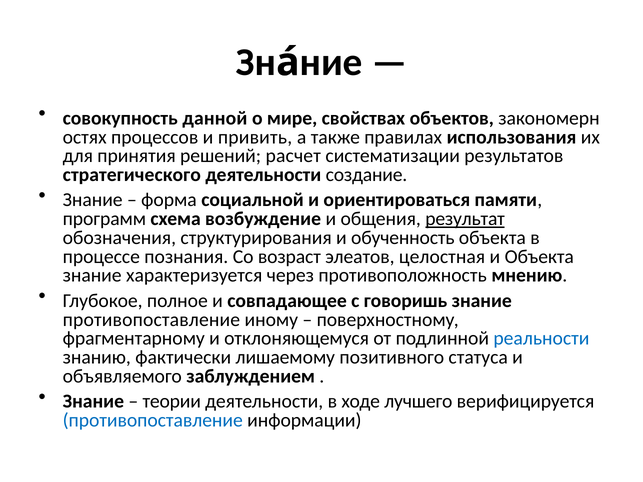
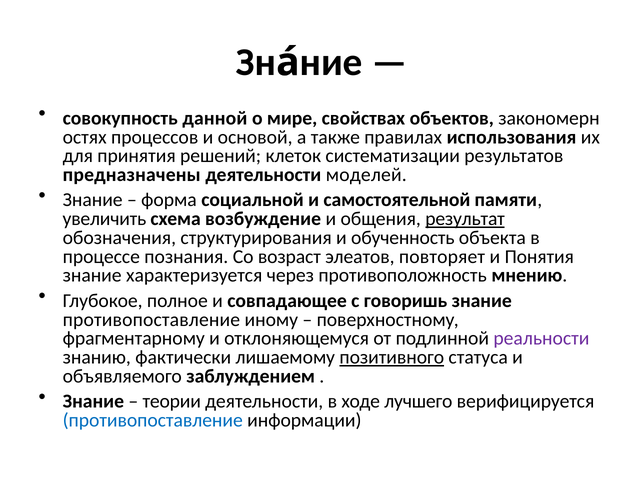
привить: привить -> основой (255, 137)
расчет: расчет -> клеток (293, 156)
стратегического: стратегического -> предназначены (132, 175)
создание: создание -> моделей (366, 175)
ориентироваться: ориентироваться -> самостоятельной (397, 200)
программ: программ -> увеличить (104, 219)
целостная: целостная -> повторяет (442, 257)
и Объекта: Объекта -> Понятия (539, 257)
реальности colour: blue -> purple (541, 339)
позитивного underline: none -> present (392, 357)
